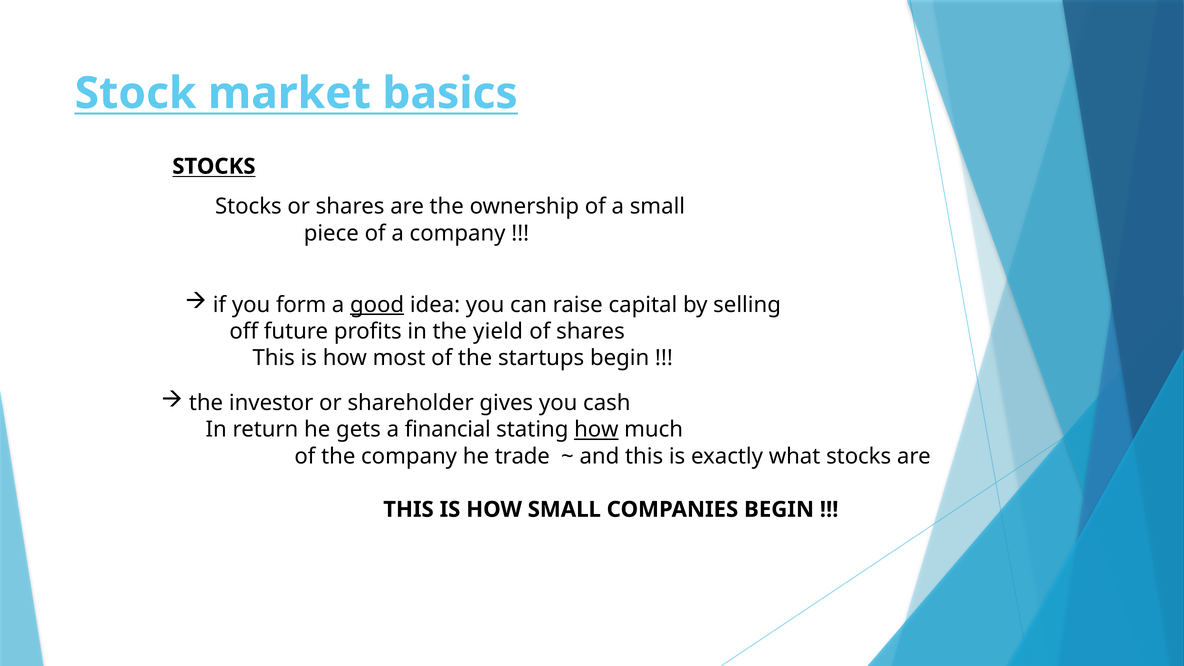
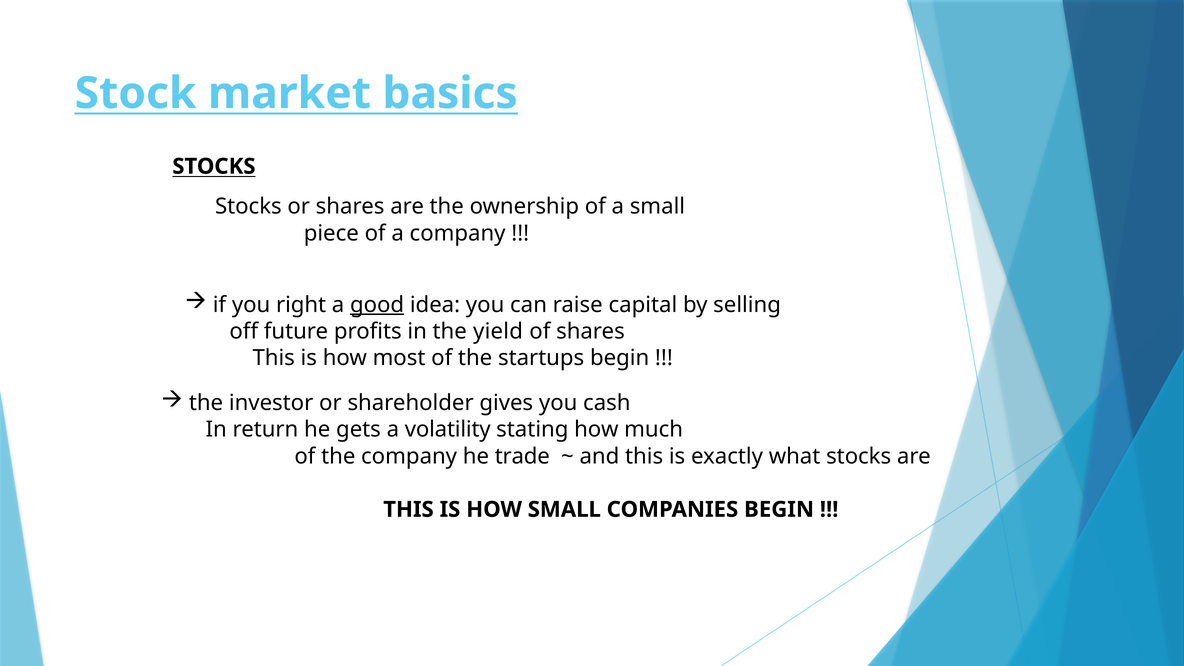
form: form -> right (301, 305)
financial: financial -> volatility (448, 430)
how underline: present -> none (596, 430)
